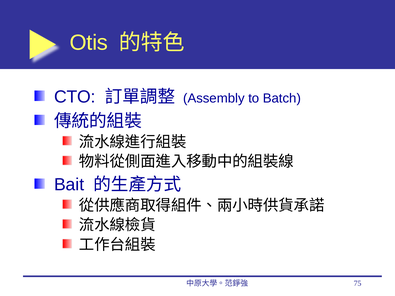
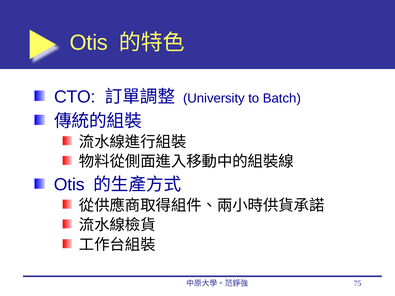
Assembly: Assembly -> University (214, 98)
Bait: Bait -> Otis (69, 185)
